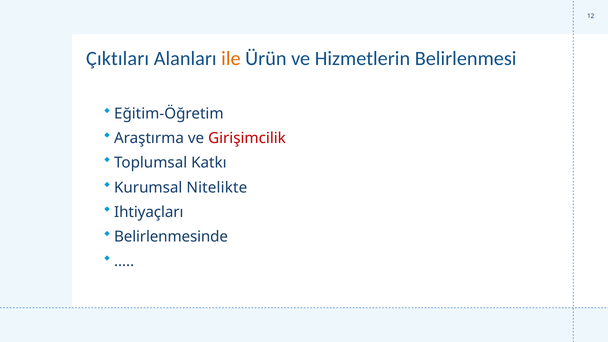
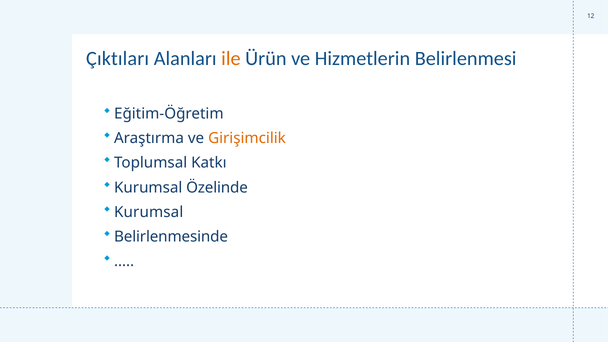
Girişimcilik colour: red -> orange (247, 138)
Nitelikte: Nitelikte -> Özelinde (217, 188)
Ihtiyaçları: Ihtiyaçları -> Kurumsal (149, 212)
